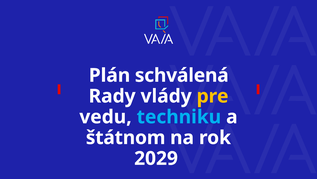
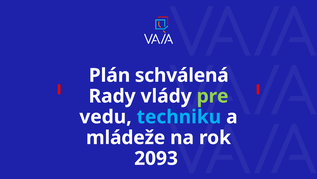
pre colour: yellow -> light green (213, 96)
štátnom: štátnom -> mládeže (126, 137)
2029: 2029 -> 2093 (156, 158)
